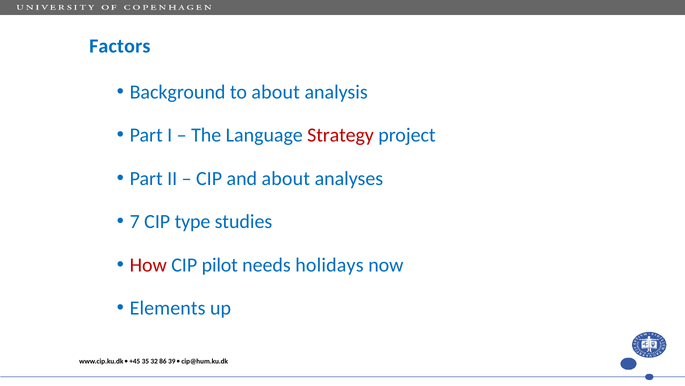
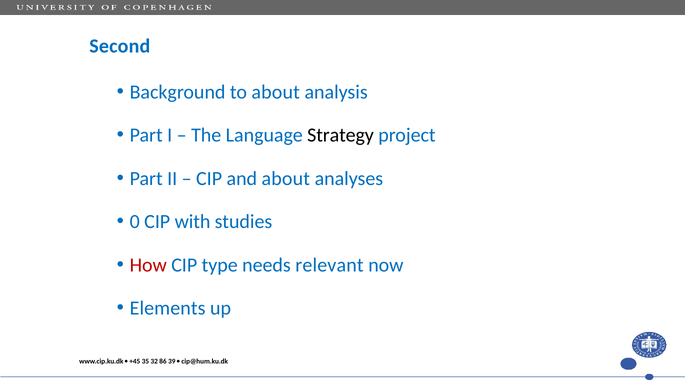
Factors: Factors -> Second (120, 46)
Strategy colour: red -> black (341, 135)
7: 7 -> 0 (135, 221)
type: type -> with (193, 221)
pilot: pilot -> type (220, 265)
holidays: holidays -> relevant (329, 265)
